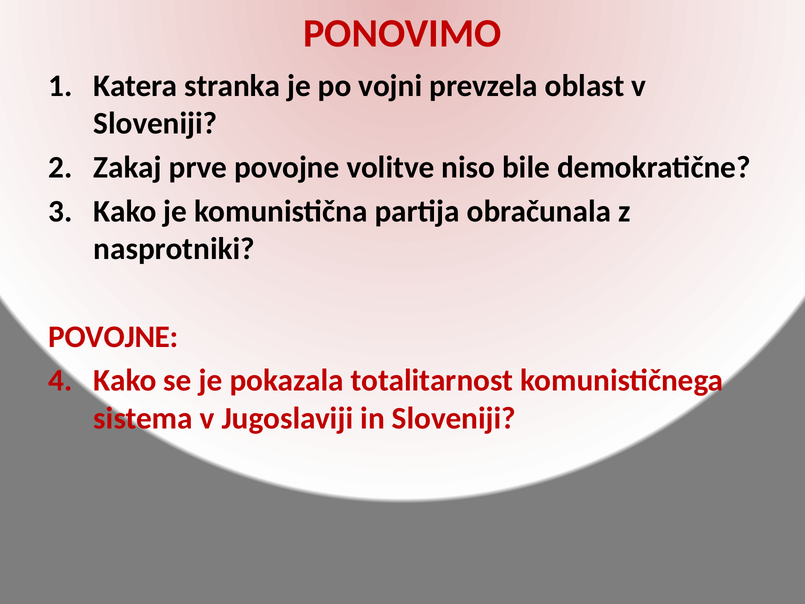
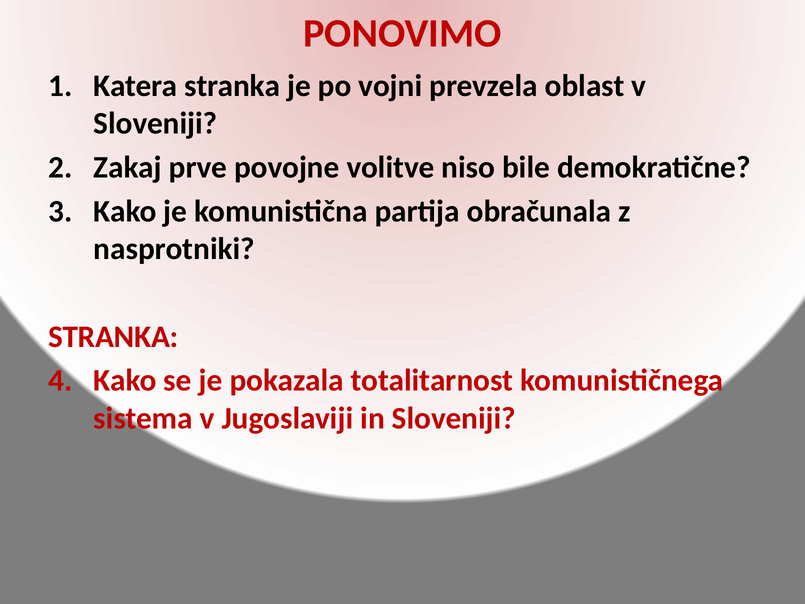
POVOJNE: POVOJNE -> STRANKA (113, 337)
